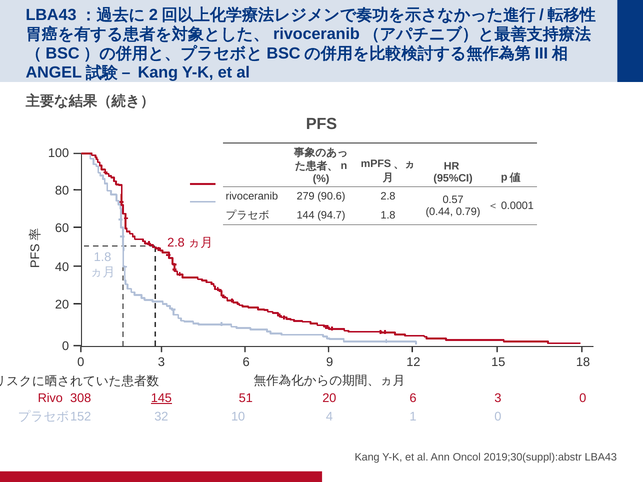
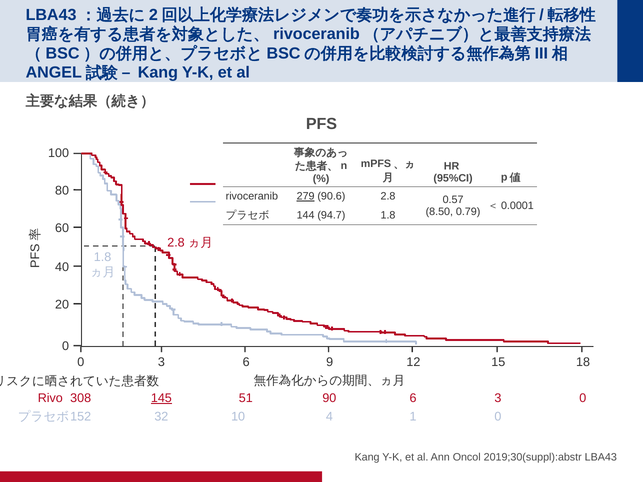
279 underline: none -> present (306, 197)
0.44: 0.44 -> 8.50 (439, 212)
51 20: 20 -> 90 (329, 398)
